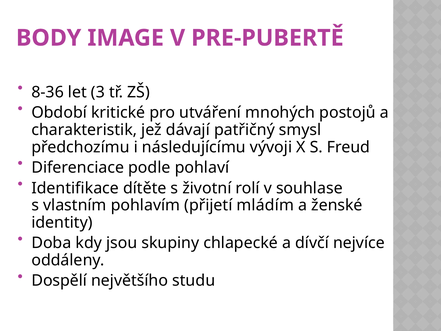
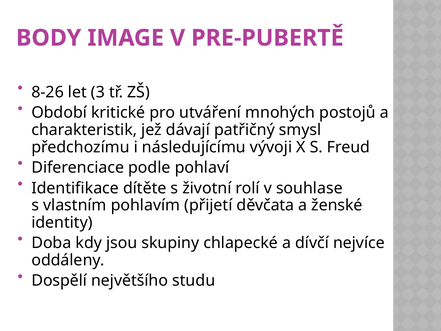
8-36: 8-36 -> 8-26 (48, 92)
mládím: mládím -> děvčata (265, 205)
